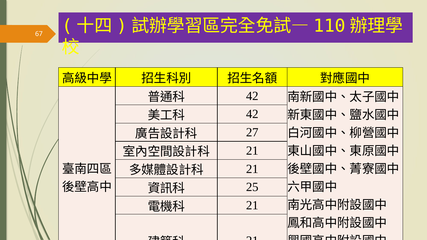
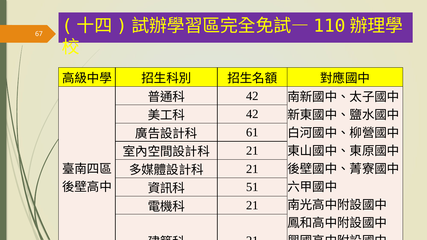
27: 27 -> 61 (252, 133)
25: 25 -> 51 (252, 187)
